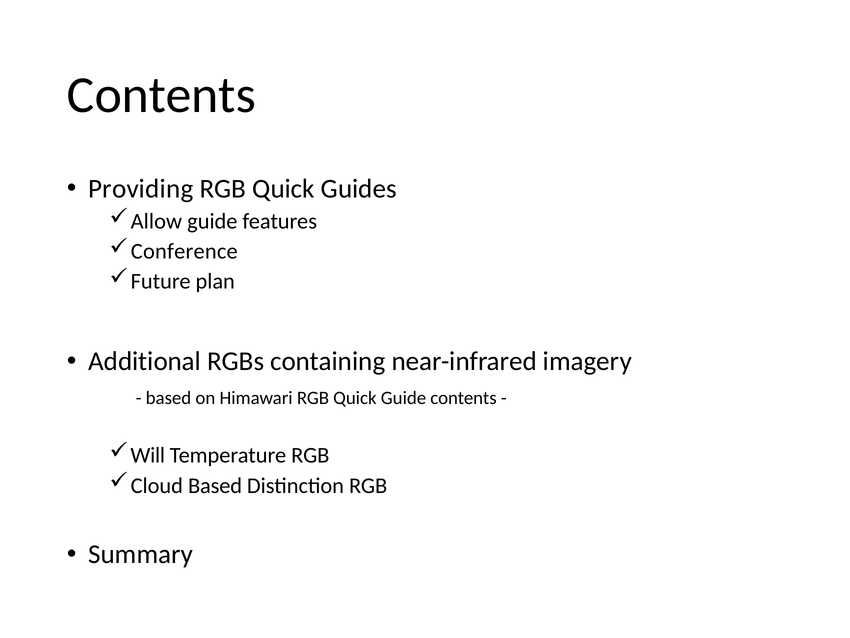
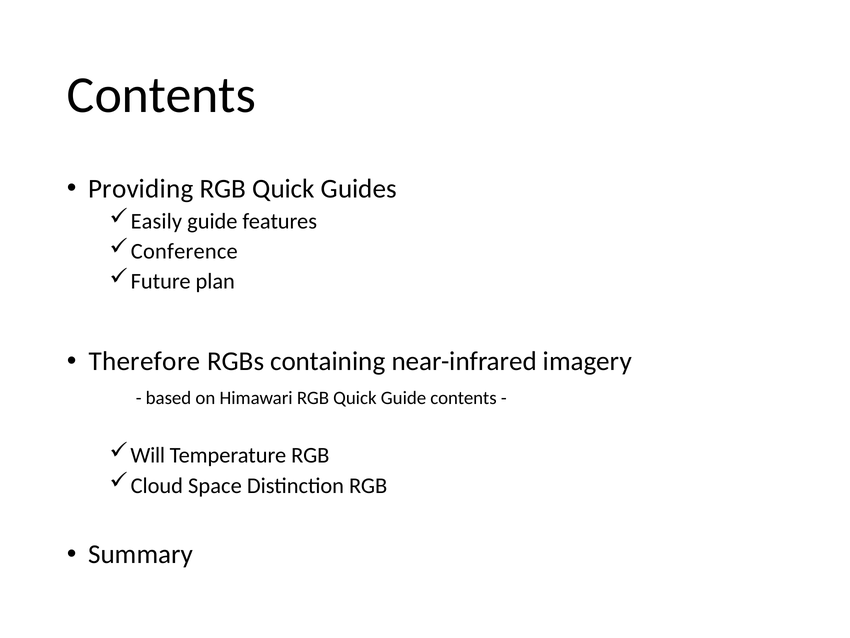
Allow: Allow -> Easily (156, 221)
Additional: Additional -> Therefore (144, 361)
Cloud Based: Based -> Space (215, 485)
